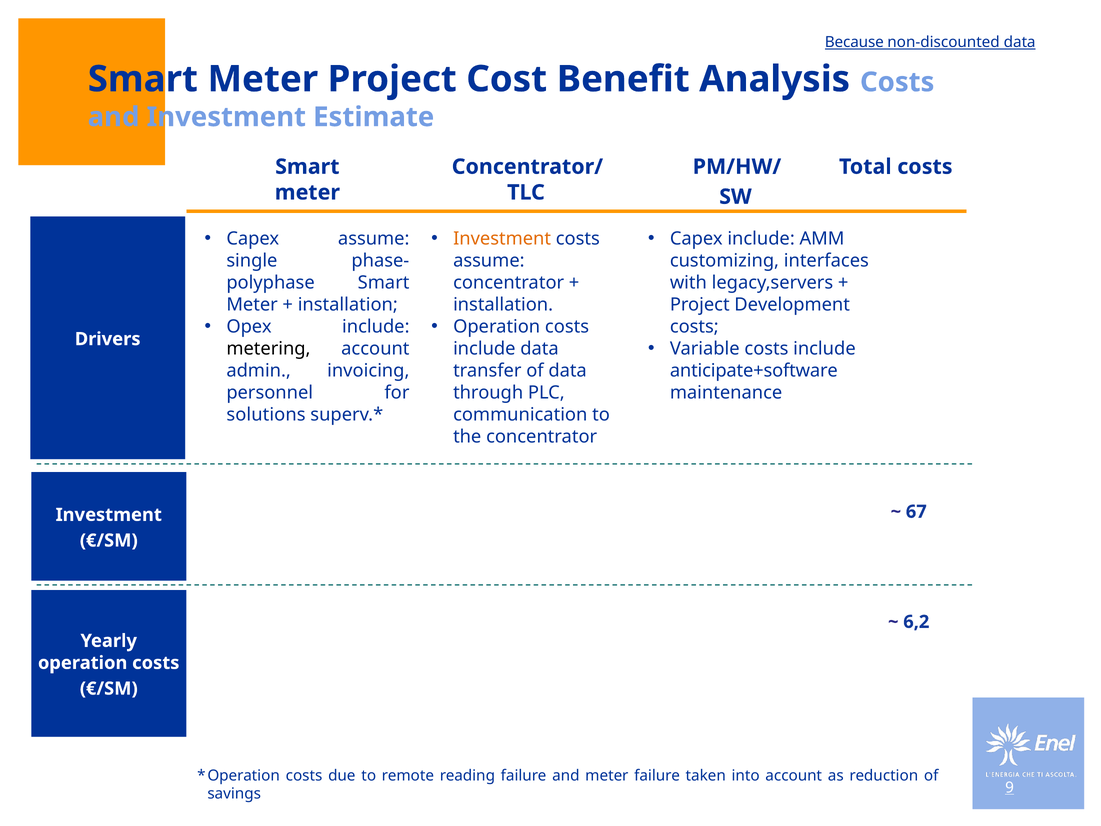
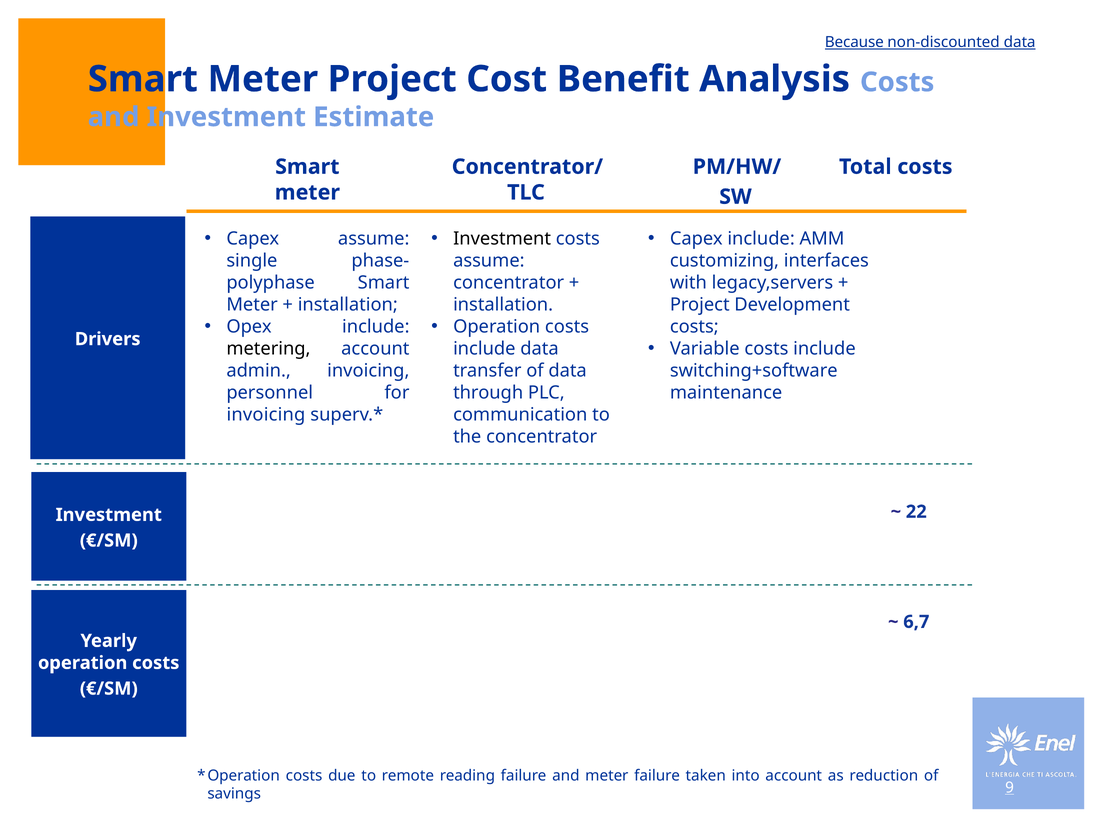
Investment colour: orange -> black (502, 238)
anticipate+software: anticipate+software -> switching+software (754, 371)
solutions: solutions -> invoicing (266, 415)
67: 67 -> 22 (916, 512)
6,2: 6,2 -> 6,7 (916, 622)
